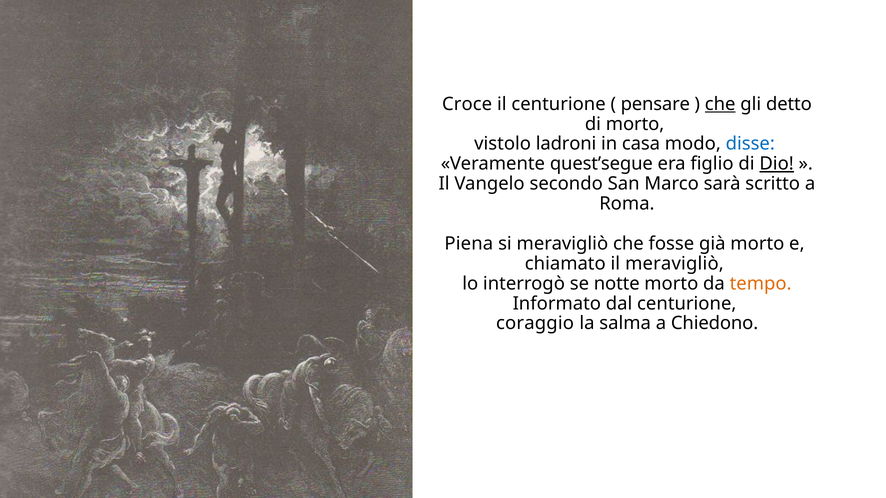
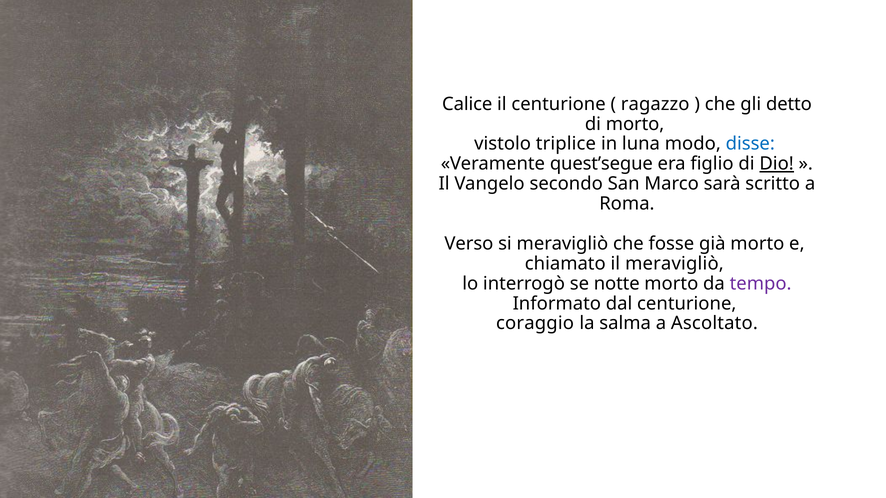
Croce: Croce -> Calice (467, 104)
pensare: pensare -> ragazzo (655, 104)
che underline: present -> none (720, 104)
ladroni: ladroni -> triplice (566, 144)
casa: casa -> luna (641, 144)
Piena: Piena -> Verso (469, 244)
tempo colour: orange -> purple (761, 284)
Chiedono: Chiedono -> Ascoltato (714, 324)
